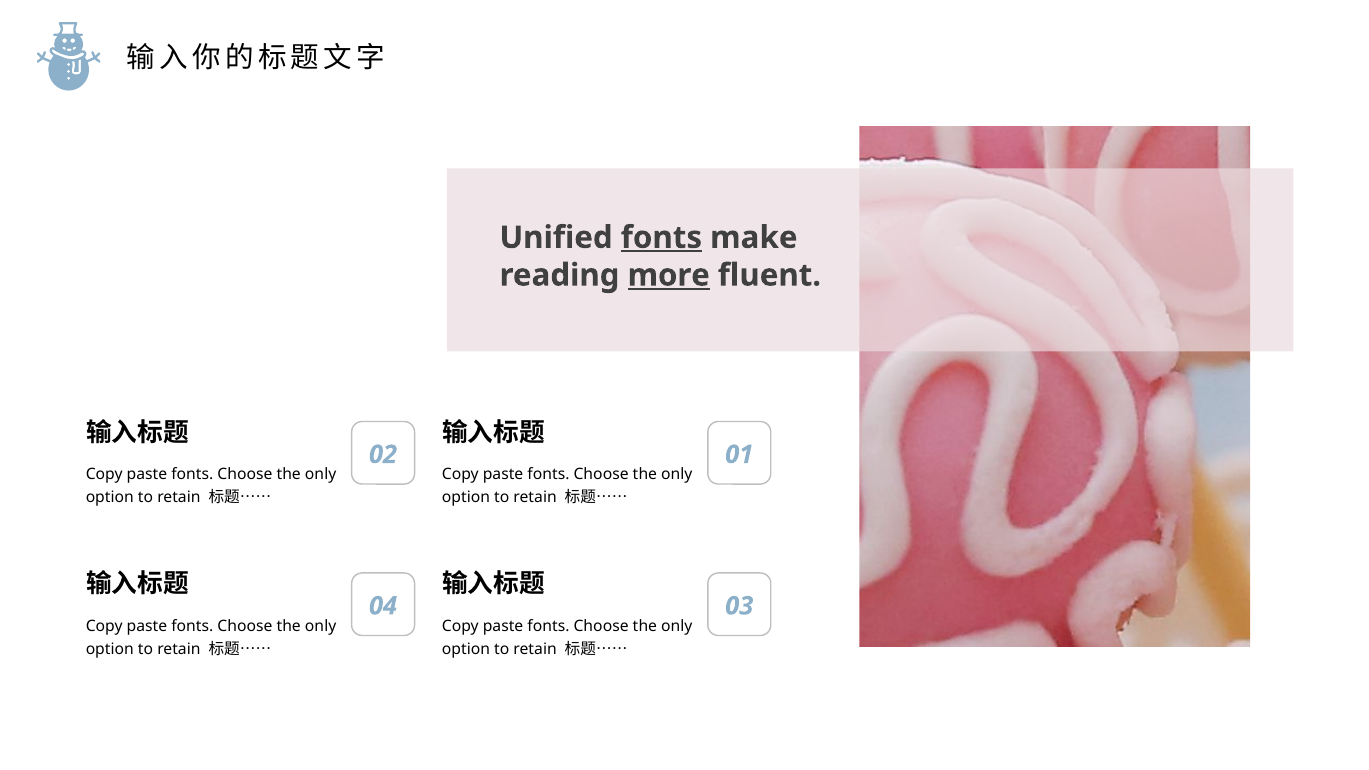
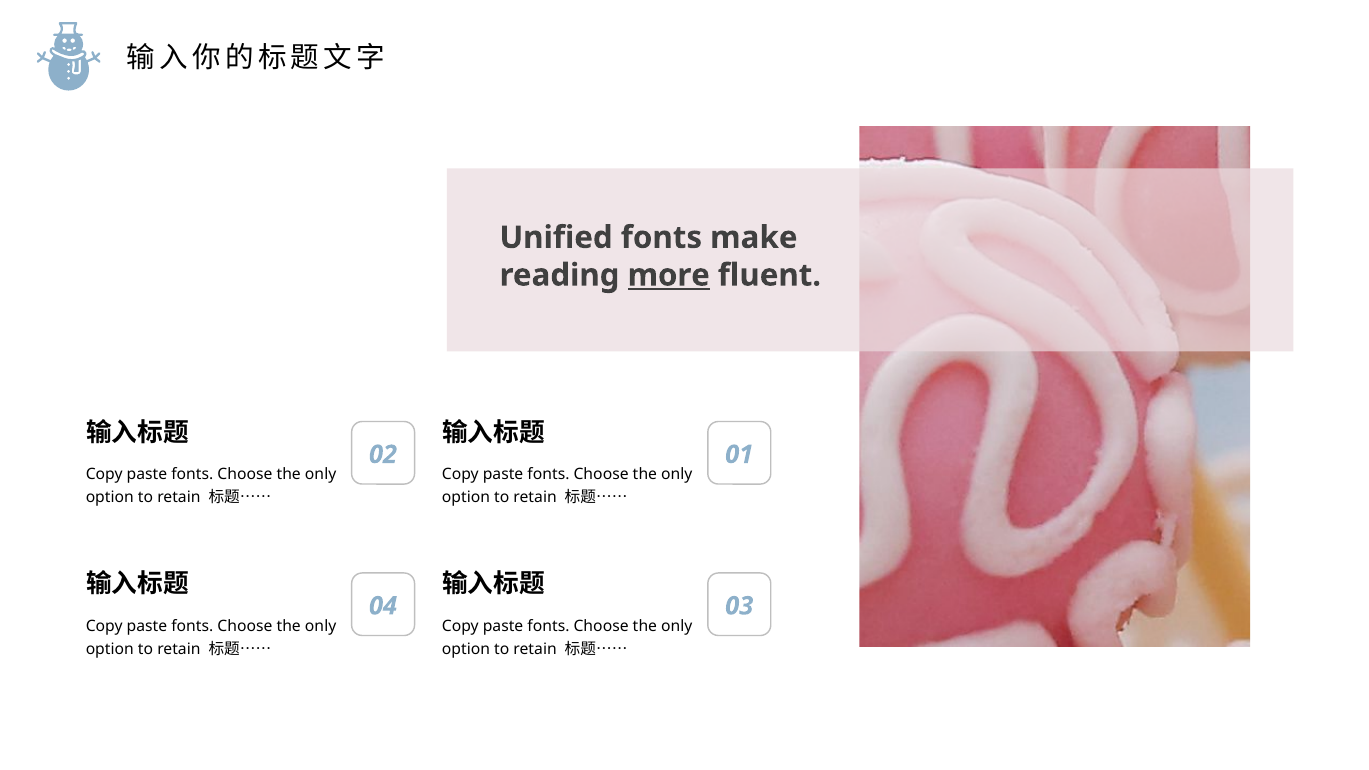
fonts underline: present -> none (661, 238)
